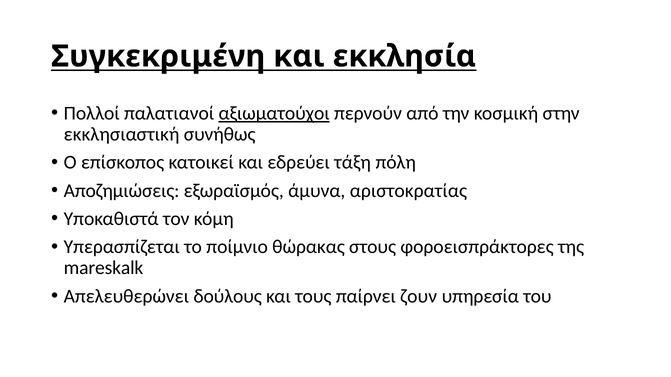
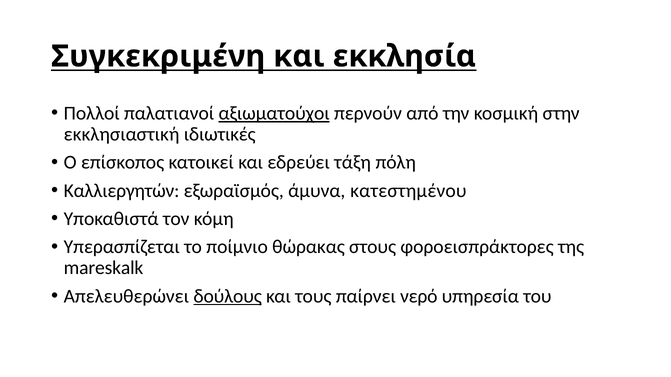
συνήθως: συνήθως -> ιδιωτικές (220, 135)
Αποζημιώσεις: Αποζημιώσεις -> Καλλιεργητών (122, 191)
αριστοκρατίας: αριστοκρατίας -> κατεστημένου (408, 191)
δούλους underline: none -> present (228, 296)
ζουν: ζουν -> νερό (419, 296)
